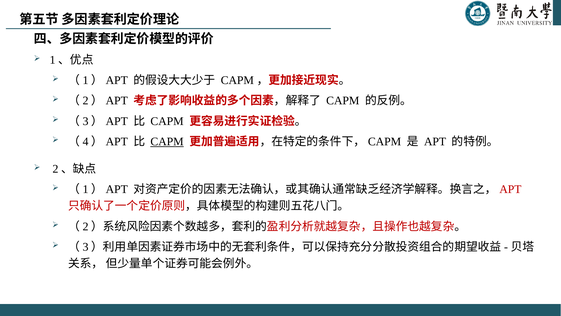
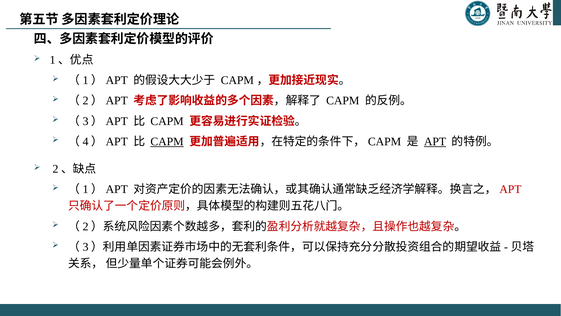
APT underline: none -> present (435, 141)
